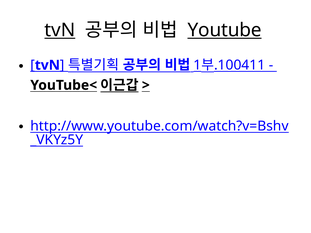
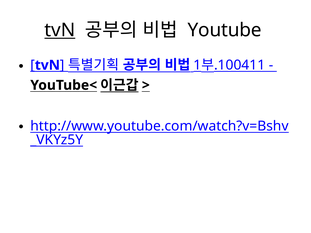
Youtube underline: present -> none (225, 30)
